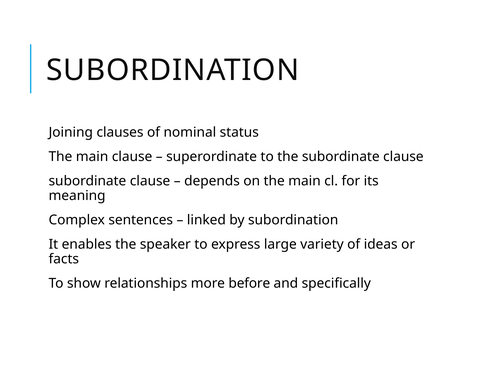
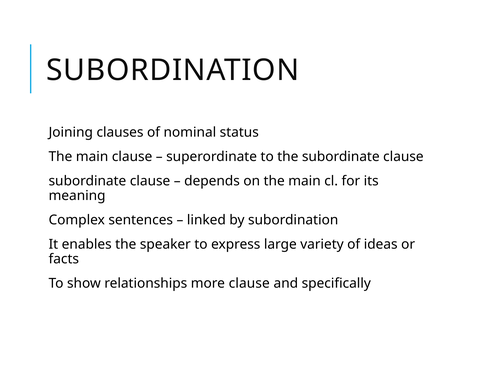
more before: before -> clause (249, 284)
